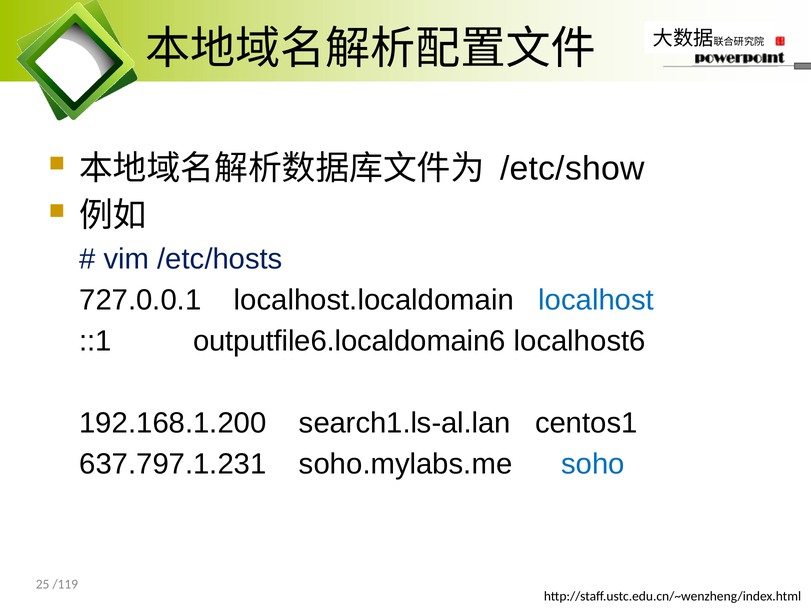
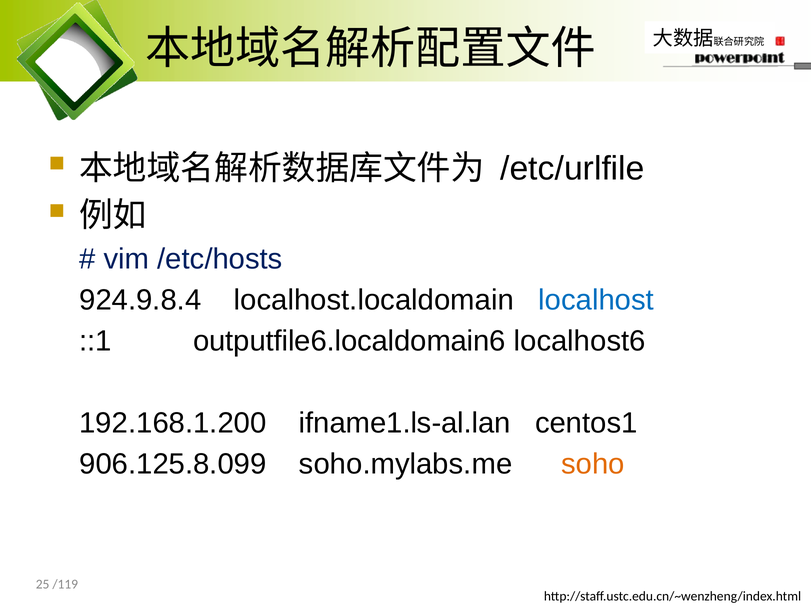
/etc/show: /etc/show -> /etc/urlfile (572, 169)
727.0.0.1: 727.0.0.1 -> 924.9.8.4 (140, 300)
search1.ls-al.lan: search1.ls-al.lan -> ifname1.ls-al.lan (405, 423)
637.797.1.231: 637.797.1.231 -> 906.125.8.099 (173, 464)
soho colour: blue -> orange (593, 464)
